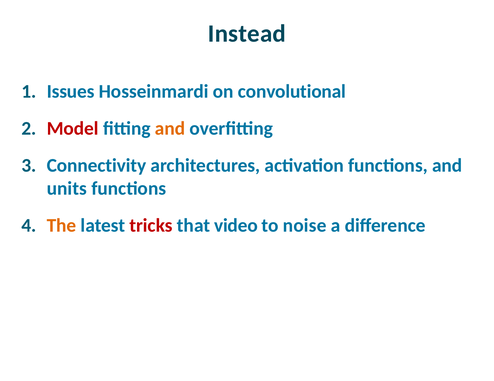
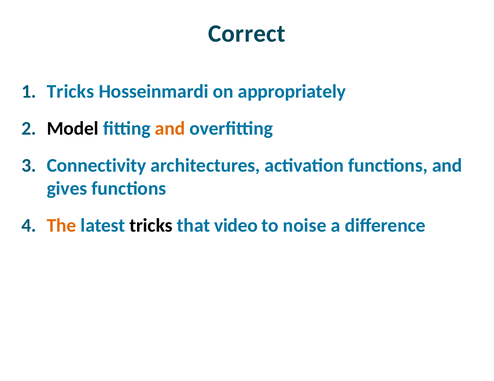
Instead: Instead -> Correct (247, 34)
Issues: Issues -> Tricks (70, 92)
convolutional: convolutional -> appropriately (292, 92)
Model colour: red -> black (73, 129)
units: units -> gives (67, 189)
tricks colour: red -> black (151, 226)
